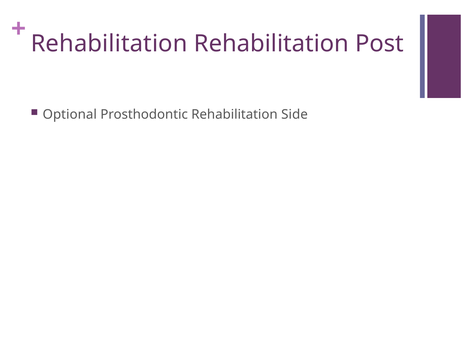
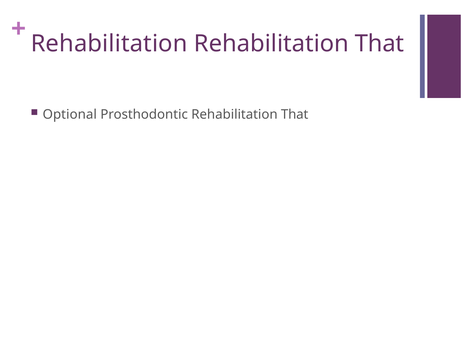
Post: Post -> That (380, 44)
Prosthodontic Rehabilitation Side: Side -> That (295, 114)
